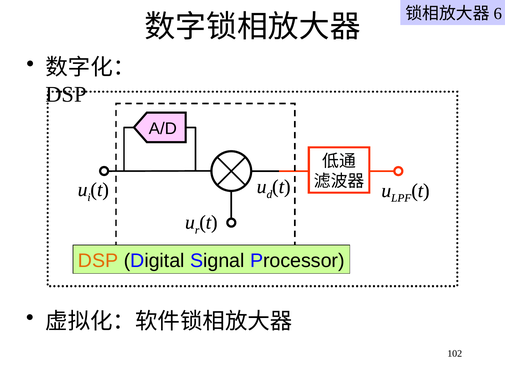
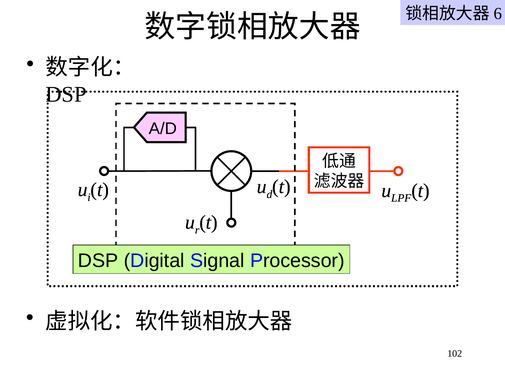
DSP colour: orange -> black (98, 261)
